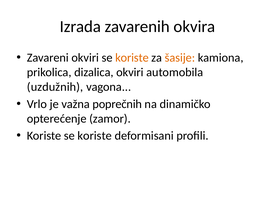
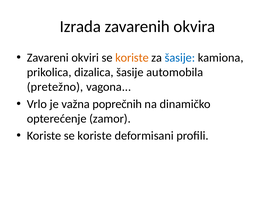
šasije colour: orange -> blue (180, 58)
dizalica okviri: okviri -> šasije (130, 72)
uzdužnih: uzdužnih -> pretežno (55, 87)
